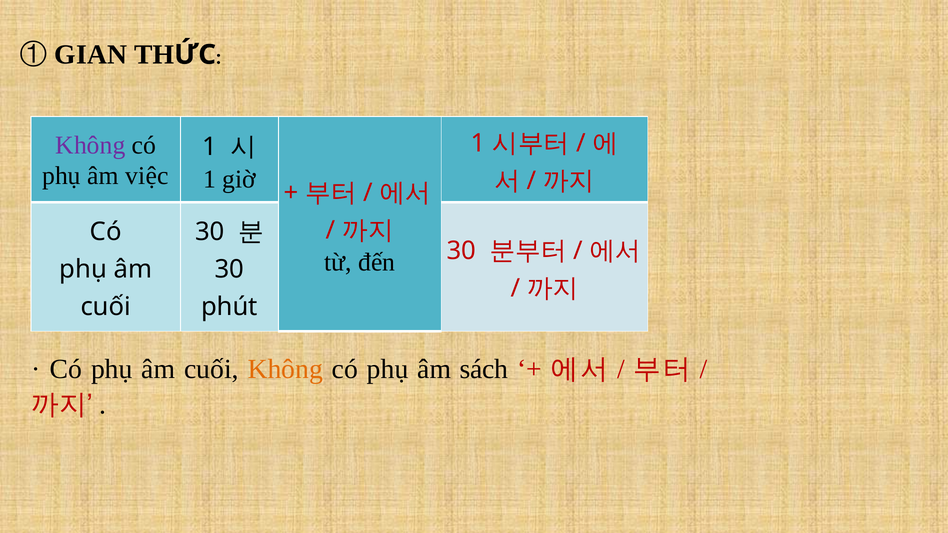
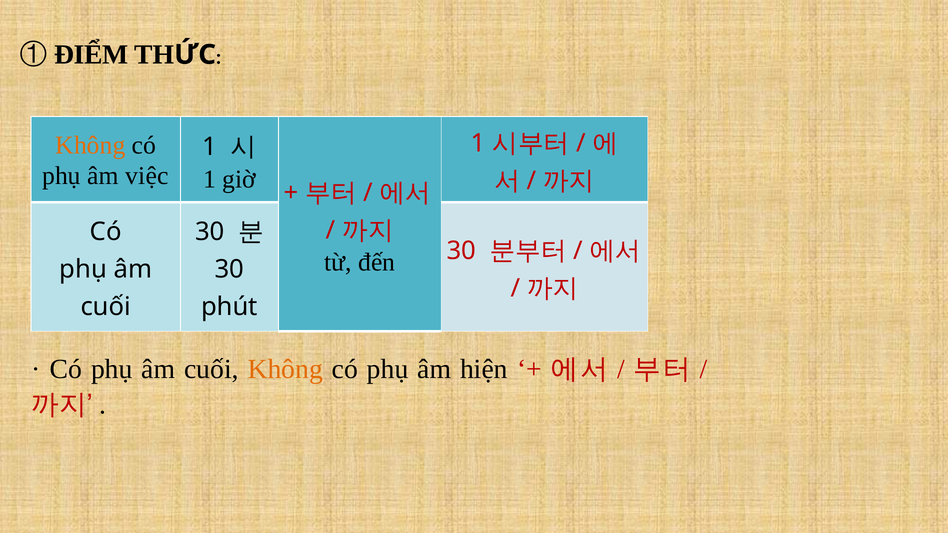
GIAN: GIAN -> ĐIỂM (91, 55)
Không colour: purple -> orange (90, 145)
sách: sách -> hiện (484, 369)
